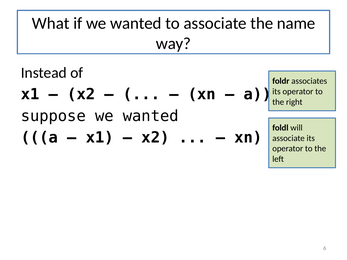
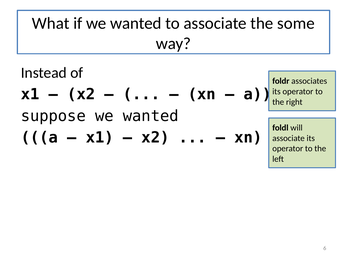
name: name -> some (296, 23)
